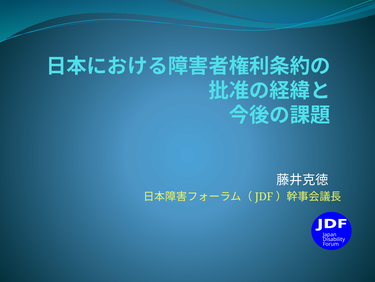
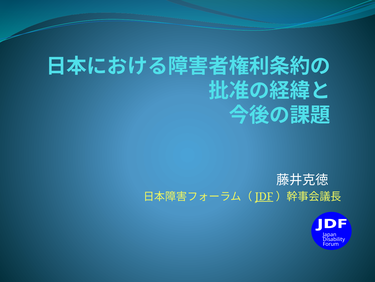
JDF underline: none -> present (264, 196)
